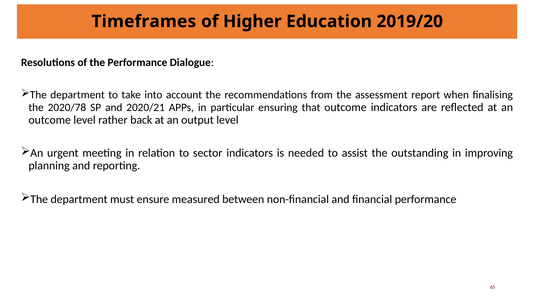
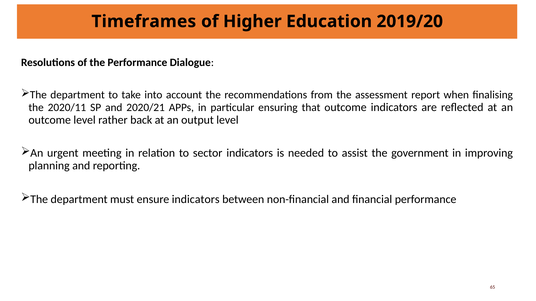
2020/78: 2020/78 -> 2020/11 (67, 108)
outstanding: outstanding -> government (420, 153)
ensure measured: measured -> indicators (196, 200)
